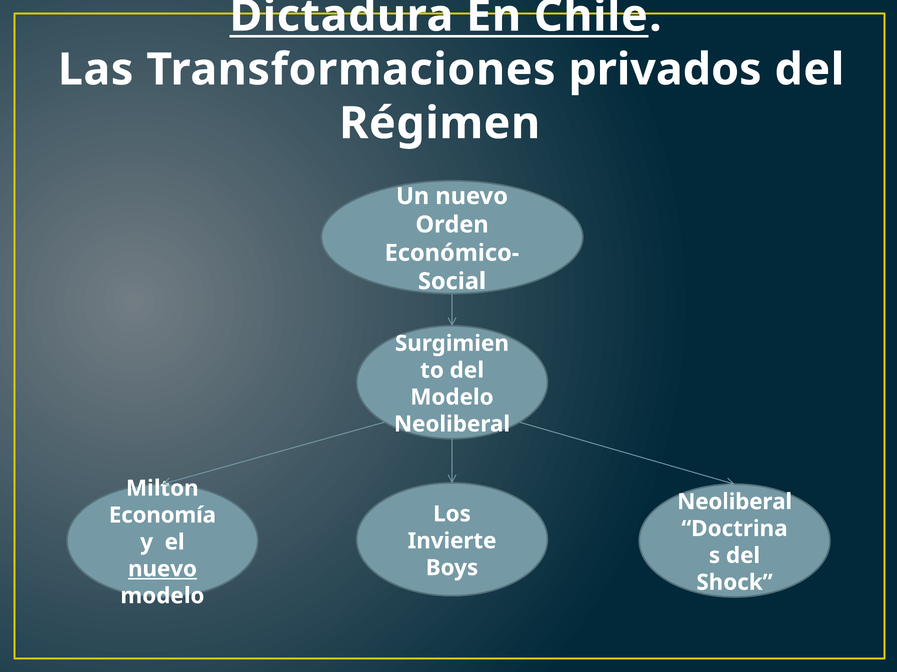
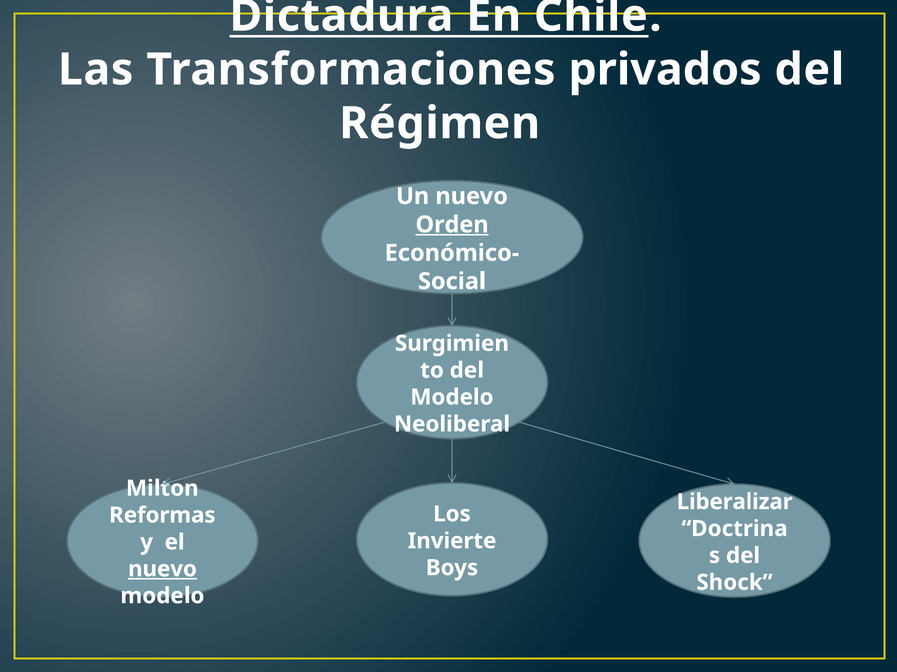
Orden underline: none -> present (452, 225)
Neoliberal: Neoliberal -> Liberalizar (735, 502)
Economía: Economía -> Reformas (162, 516)
